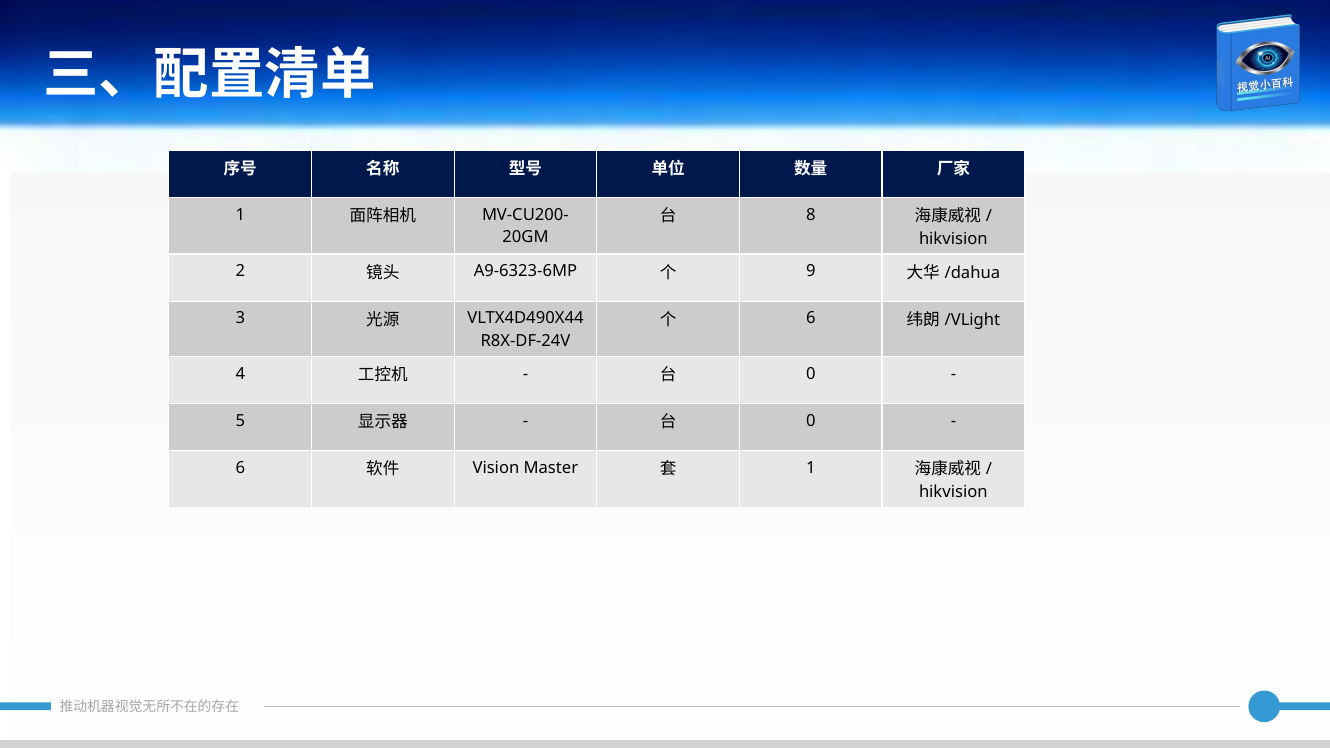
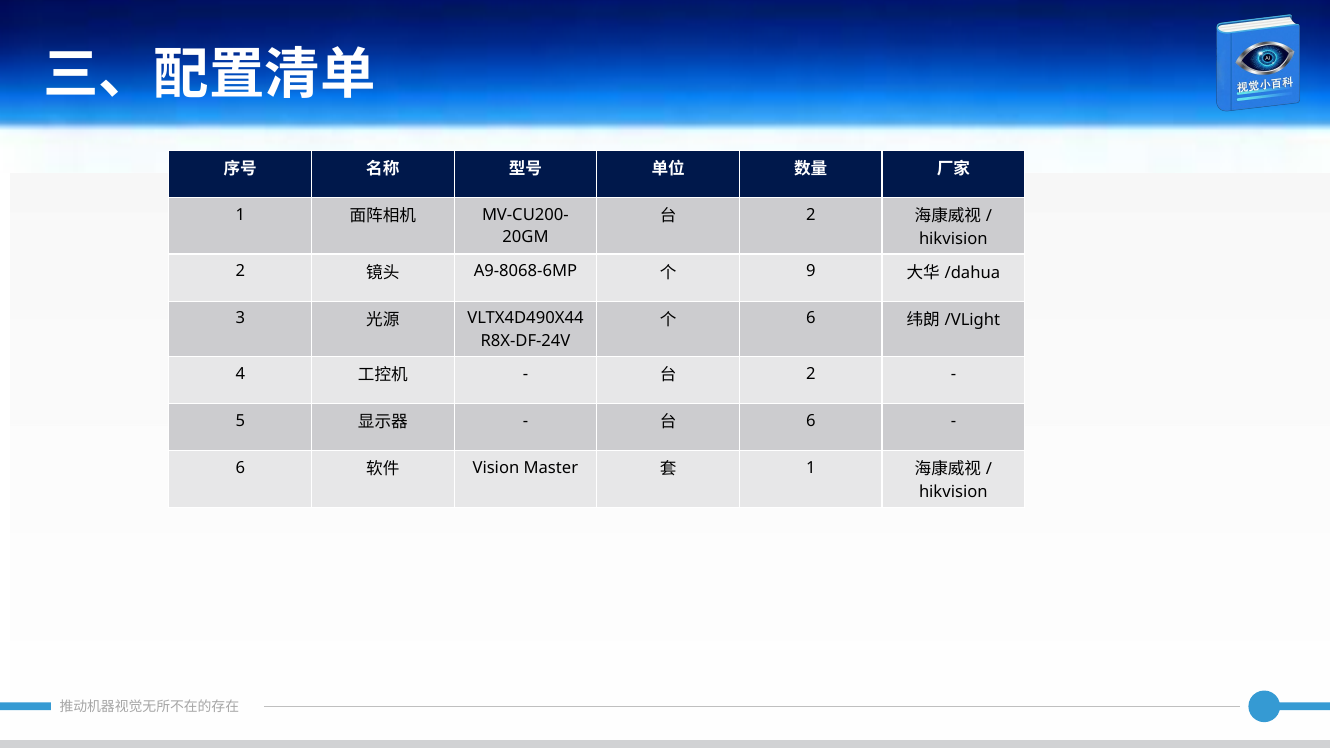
8: 8 -> 2 (811, 215)
A9-6323-6MP: A9-6323-6MP -> A9-8068-6MP (525, 271)
0: 0 -> 2 (811, 374)
0: 0 -> 6 (811, 421)
